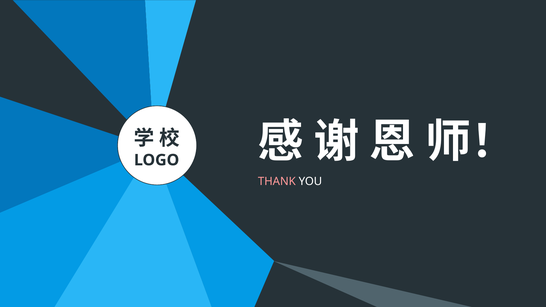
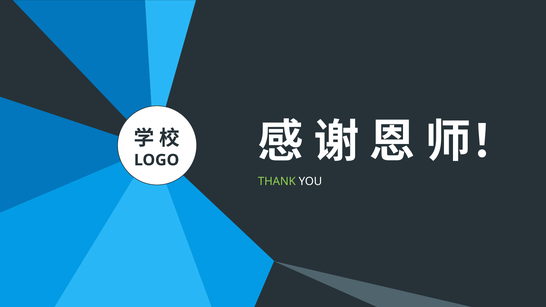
THANK colour: pink -> light green (277, 181)
